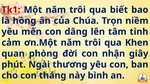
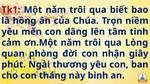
Khen: Khen -> Lòng (137, 43)
